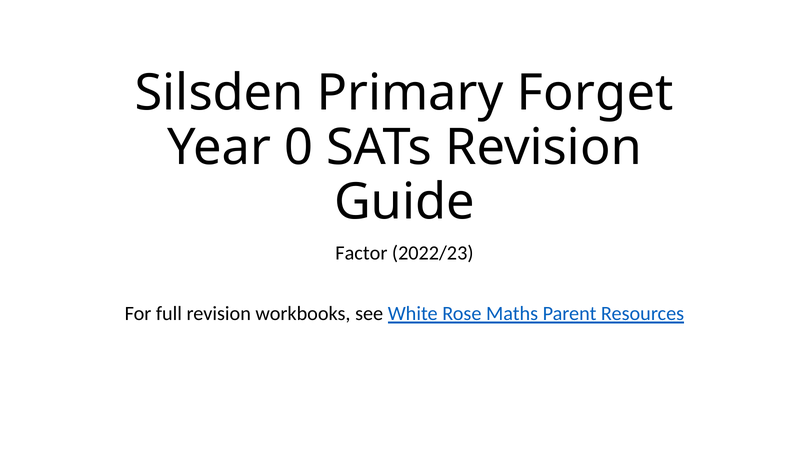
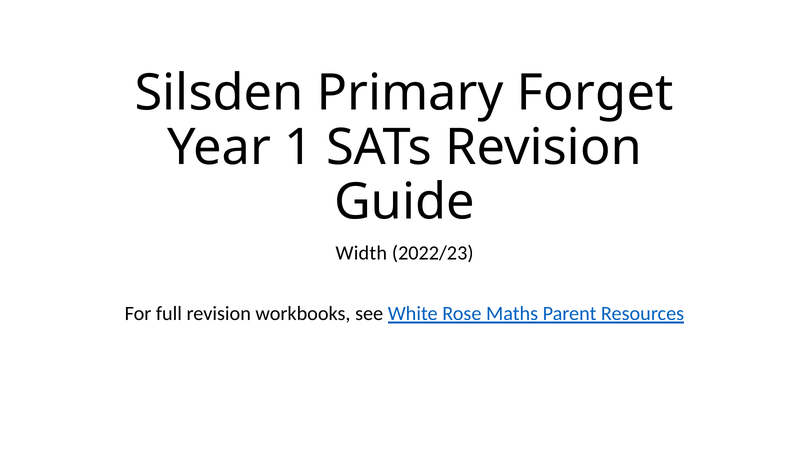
0: 0 -> 1 (299, 148)
Factor: Factor -> Width (361, 253)
